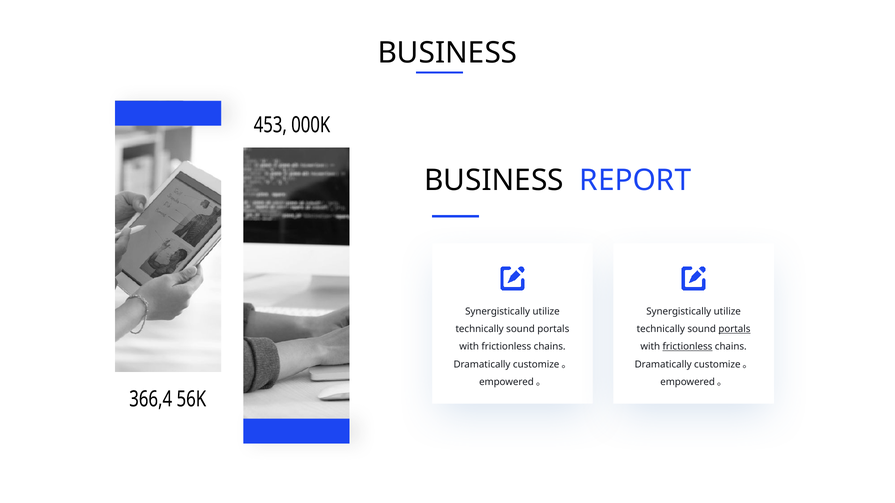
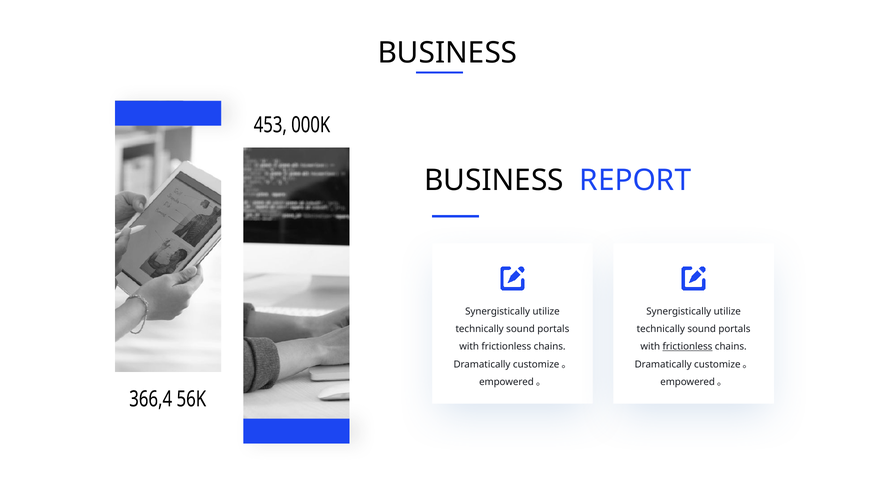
portals underline: present -> none (734, 329)
